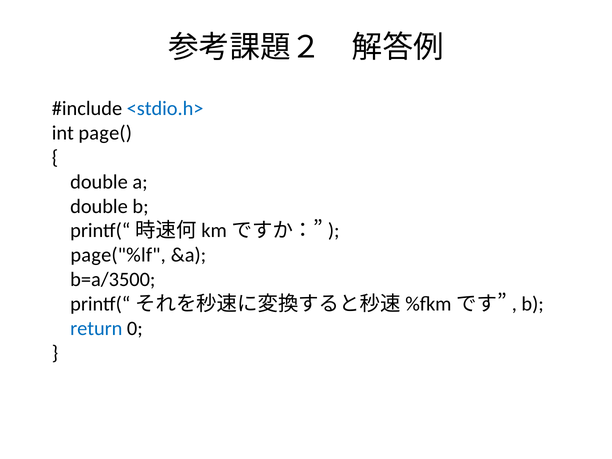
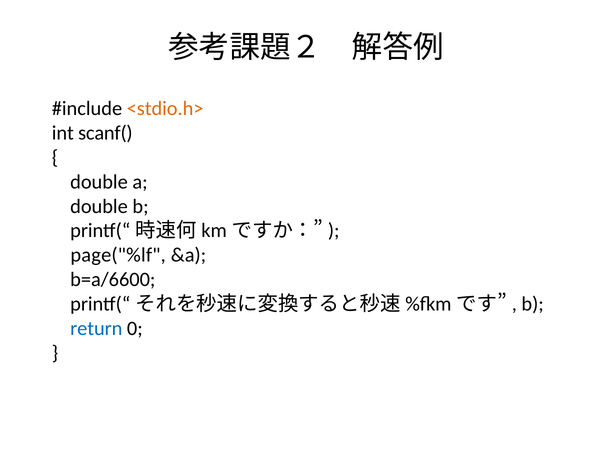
<stdio.h> colour: blue -> orange (165, 108)
page(: page( -> scanf( (105, 133)
b=a/3500: b=a/3500 -> b=a/6600 (113, 280)
